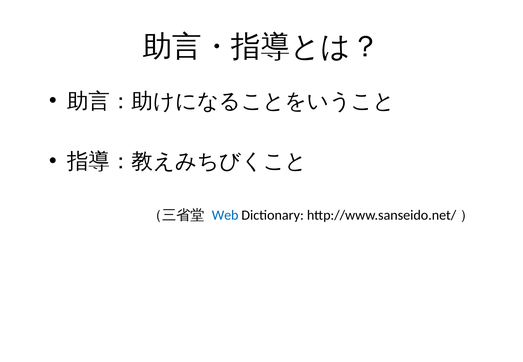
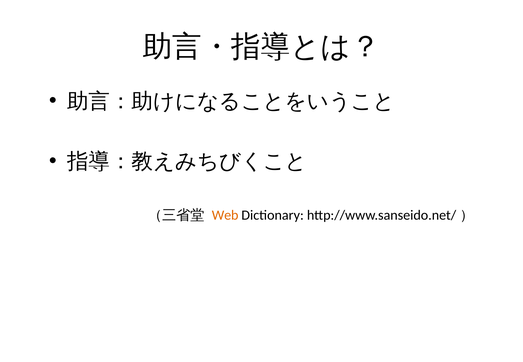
Web colour: blue -> orange (225, 215)
